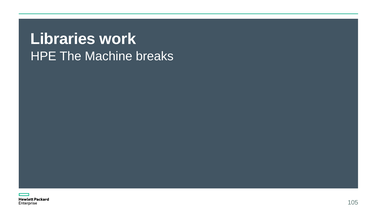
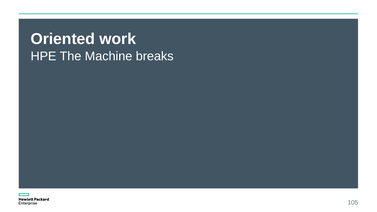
Libraries: Libraries -> Oriented (63, 39)
